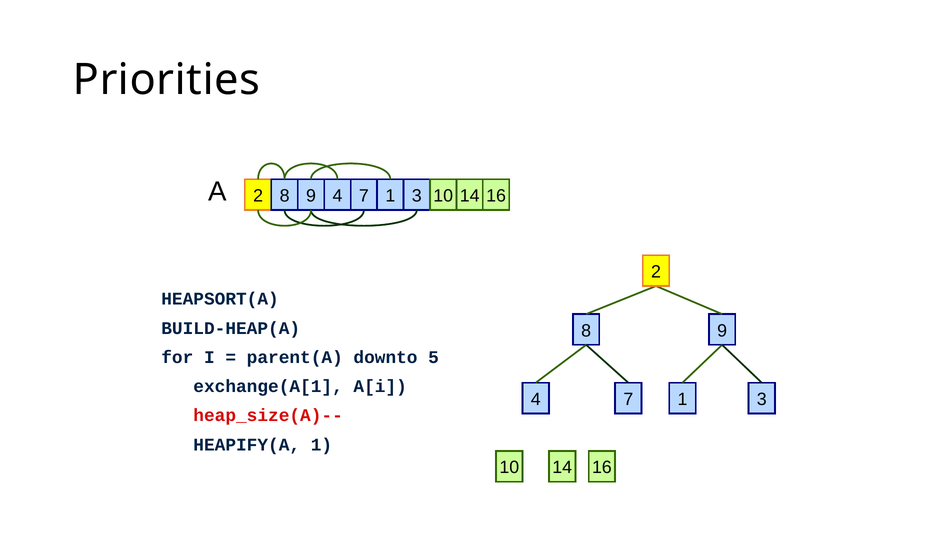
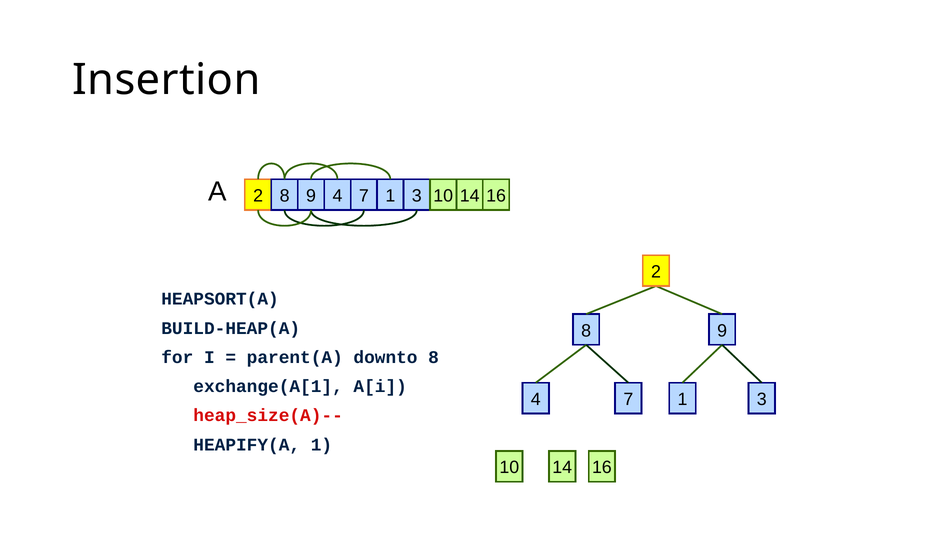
Priorities: Priorities -> Insertion (166, 80)
downto 5: 5 -> 8 (434, 357)
